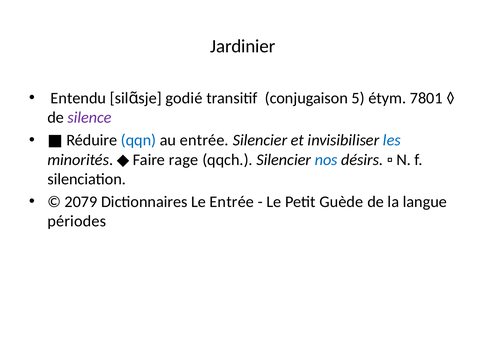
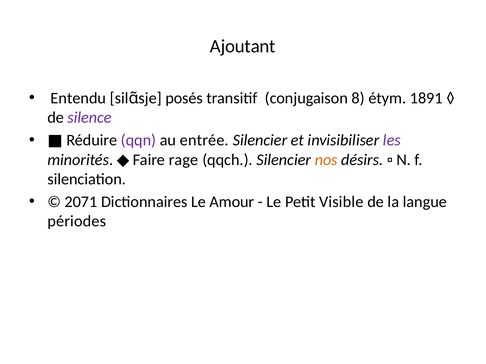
Jardinier: Jardinier -> Ajoutant (243, 46)
godié: godié -> posés (184, 98)
5: 5 -> 8 (358, 98)
7801: 7801 -> 1891 (426, 98)
qqn colour: blue -> purple (138, 140)
les colour: blue -> purple (392, 140)
nos colour: blue -> orange (326, 160)
2079: 2079 -> 2071 (81, 202)
Le Entrée: Entrée -> Amour (232, 202)
Guède: Guède -> Visible (341, 202)
